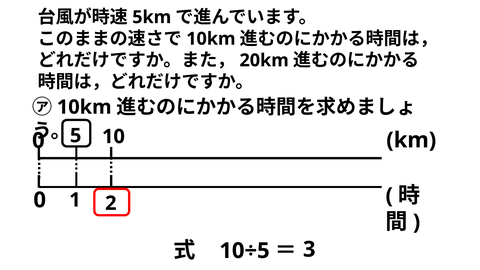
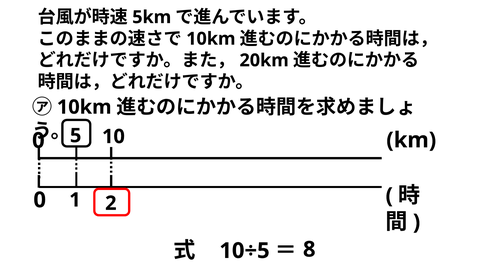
3: 3 -> 8 (309, 249)
